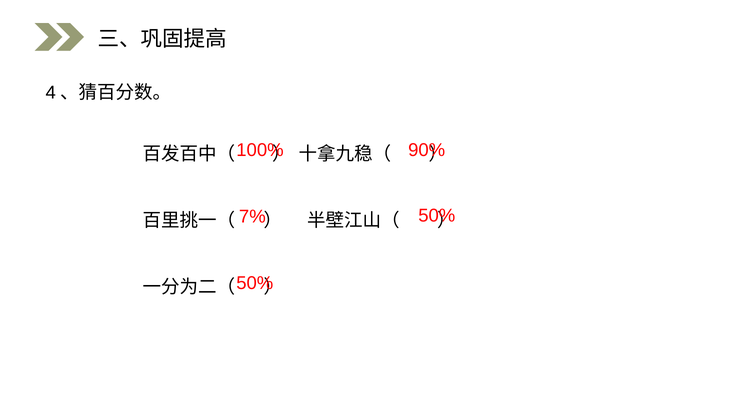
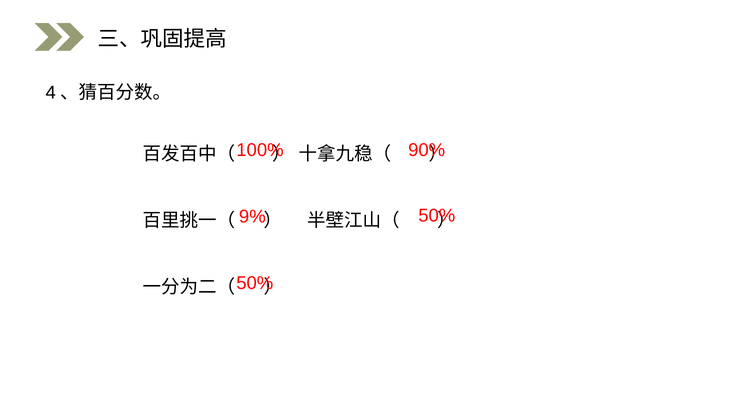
7%: 7% -> 9% (252, 217)
